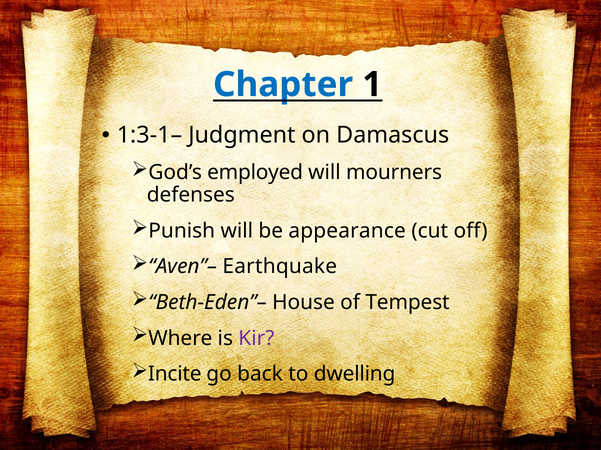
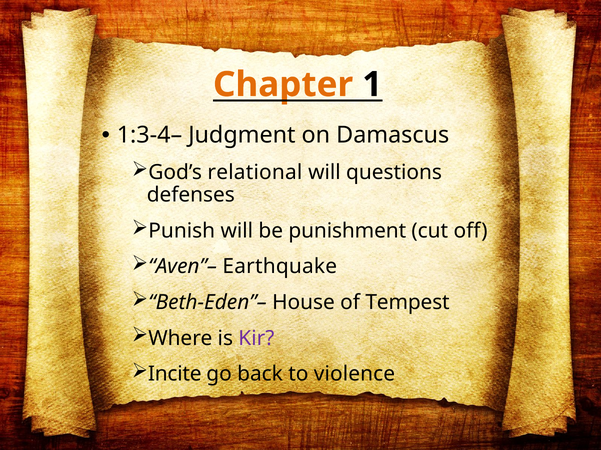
Chapter colour: blue -> orange (283, 85)
1:3-1–: 1:3-1– -> 1:3-4– (150, 135)
employed: employed -> relational (255, 173)
mourners: mourners -> questions (394, 173)
appearance: appearance -> punishment (347, 231)
dwelling: dwelling -> violence (354, 375)
